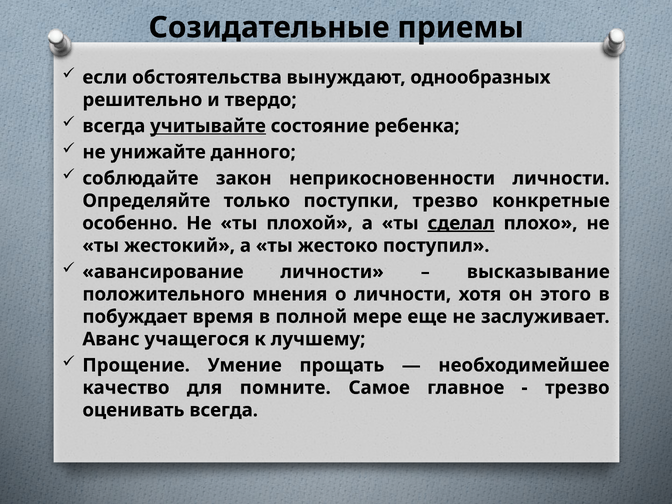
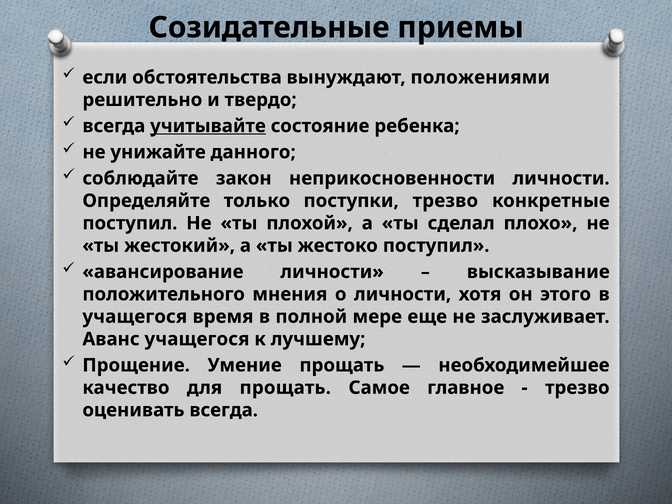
однообразных: однообразных -> положениями (480, 77)
особенно: особенно -> поступил (130, 223)
сделал underline: present -> none (461, 223)
побуждает: побуждает -> учащегося (135, 317)
для помните: помните -> прощать (285, 388)
